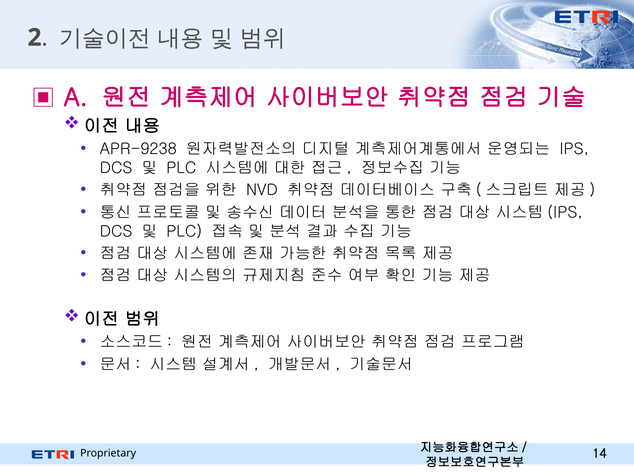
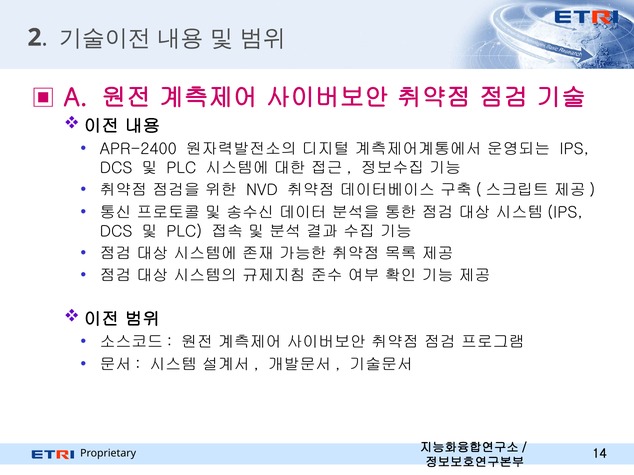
APR-9238: APR-9238 -> APR-2400 (138, 149)
